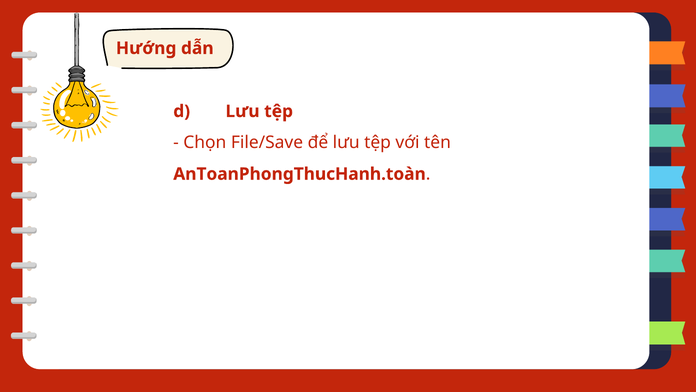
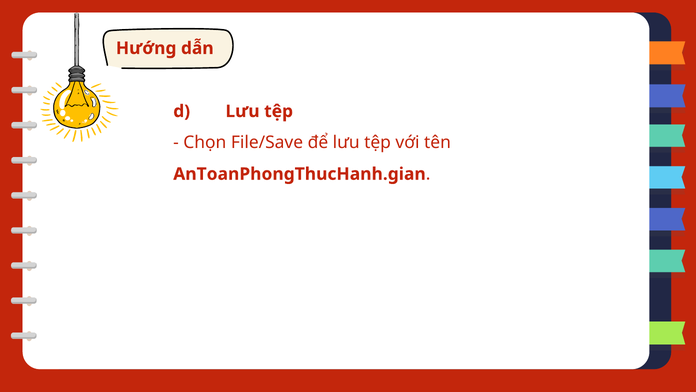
AnToanPhongThucHanh.toàn: AnToanPhongThucHanh.toàn -> AnToanPhongThucHanh.gian (299, 174)
